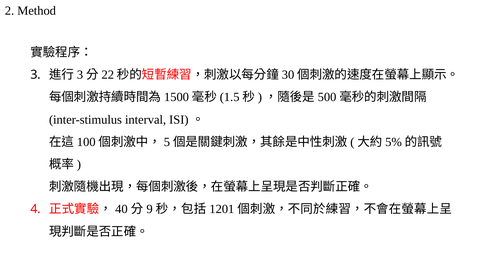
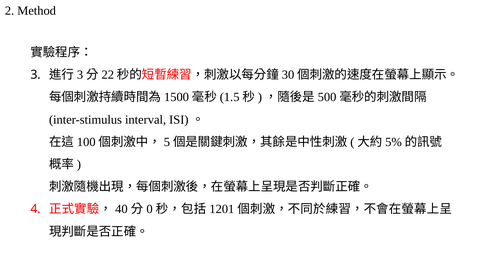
9: 9 -> 0 (150, 209)
